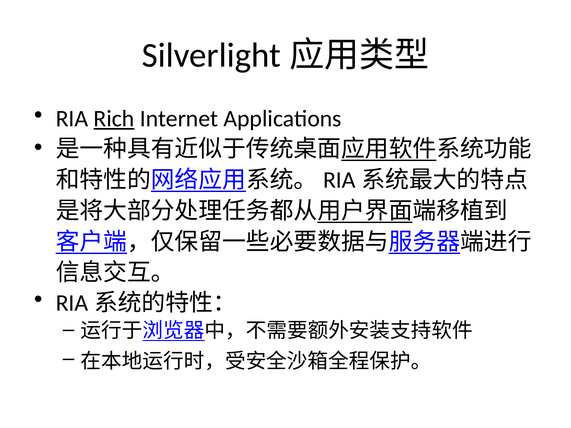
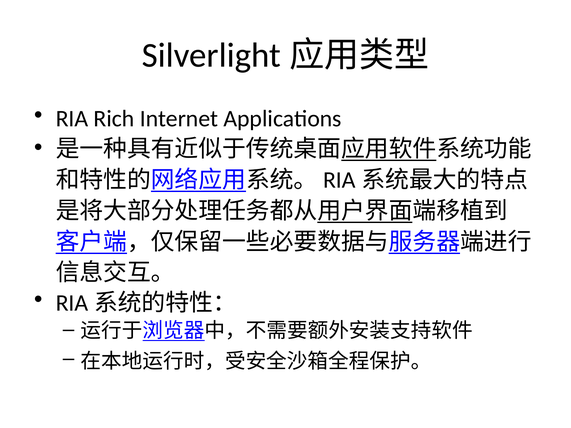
Rich underline: present -> none (114, 119)
